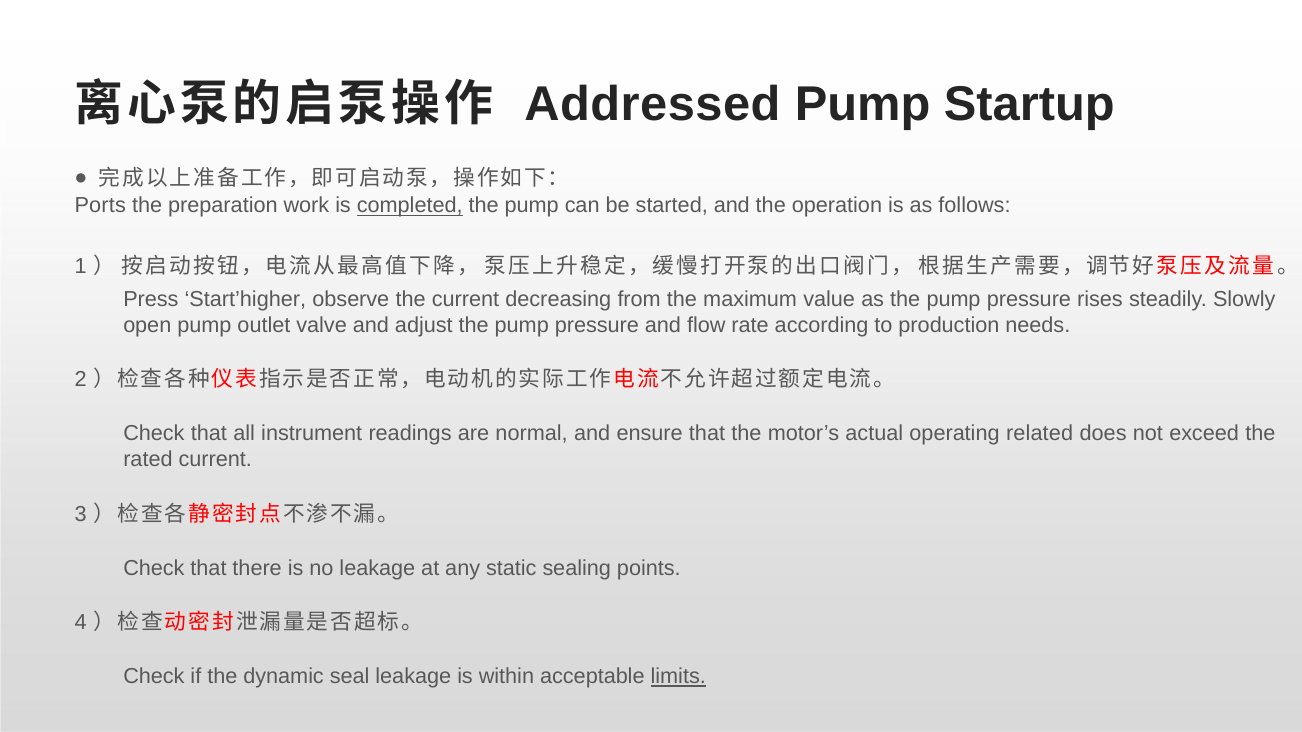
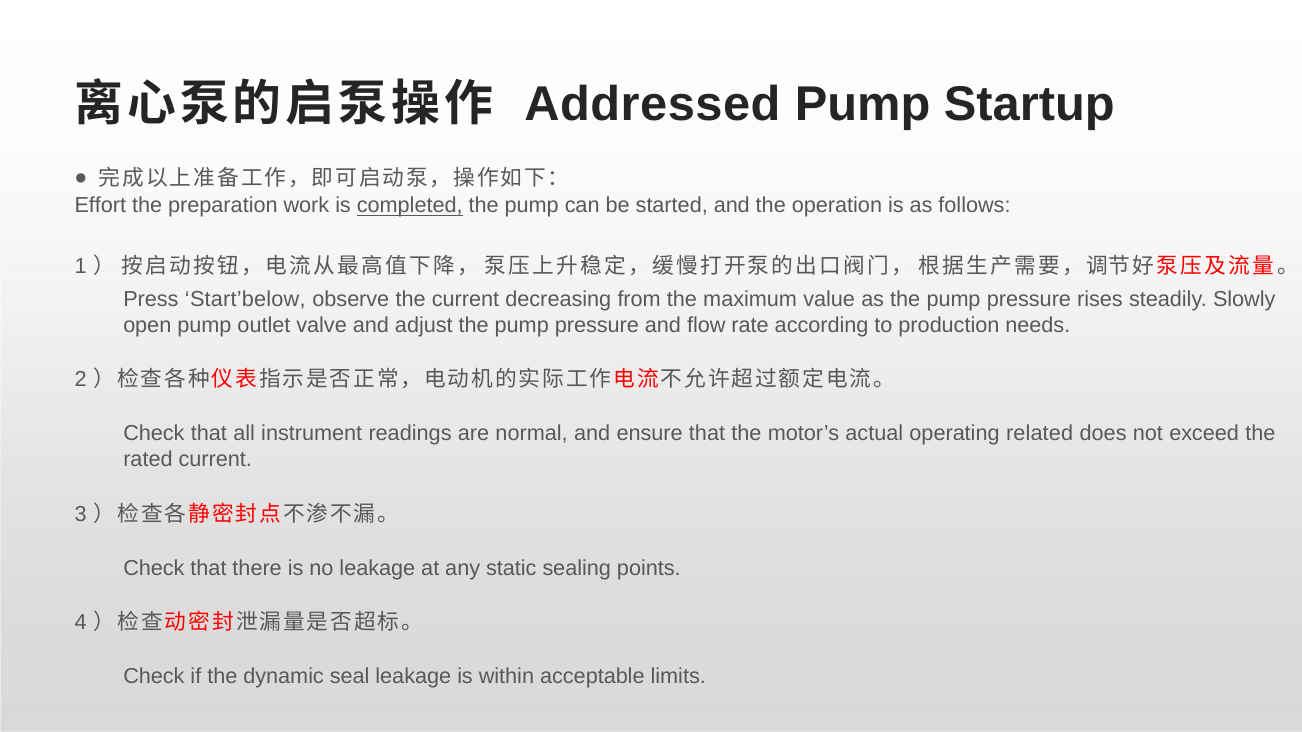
Ports: Ports -> Effort (100, 206)
Start’higher: Start’higher -> Start’below (245, 299)
limits underline: present -> none (678, 677)
